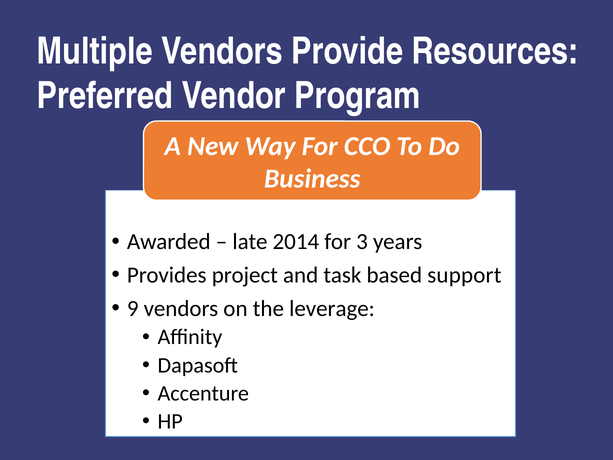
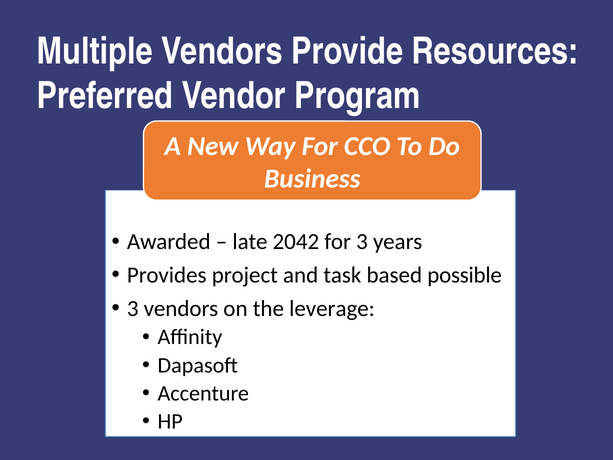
2014: 2014 -> 2042 (296, 242)
support: support -> possible (465, 275)
9: 9 -> 3 (133, 308)
